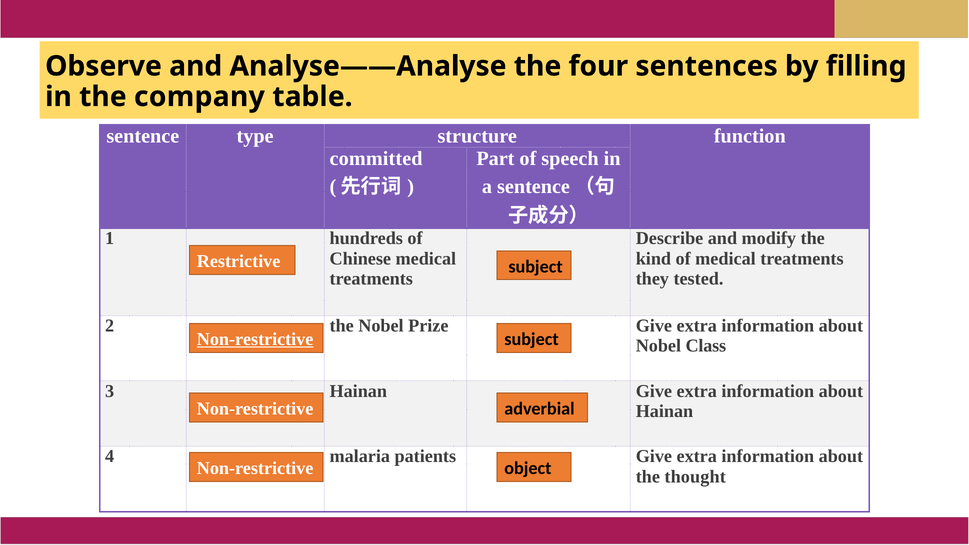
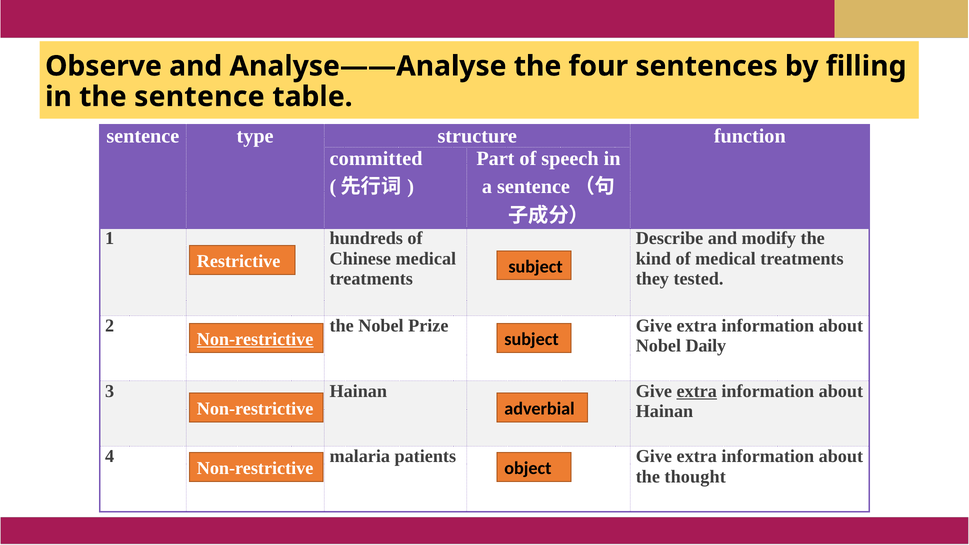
the company: company -> sentence (199, 97)
Class: Class -> Daily (706, 346)
extra underline: none -> present (697, 391)
